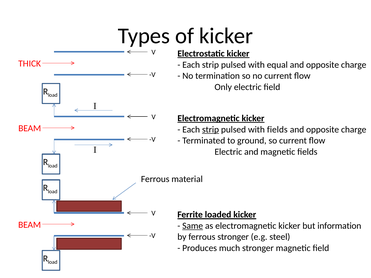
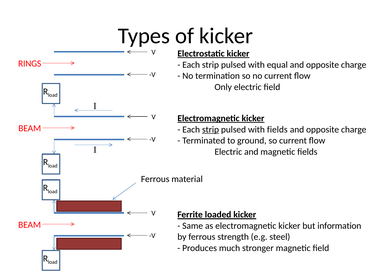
THICK: THICK -> RINGS (30, 64)
Same underline: present -> none (193, 226)
ferrous stronger: stronger -> strength (233, 237)
